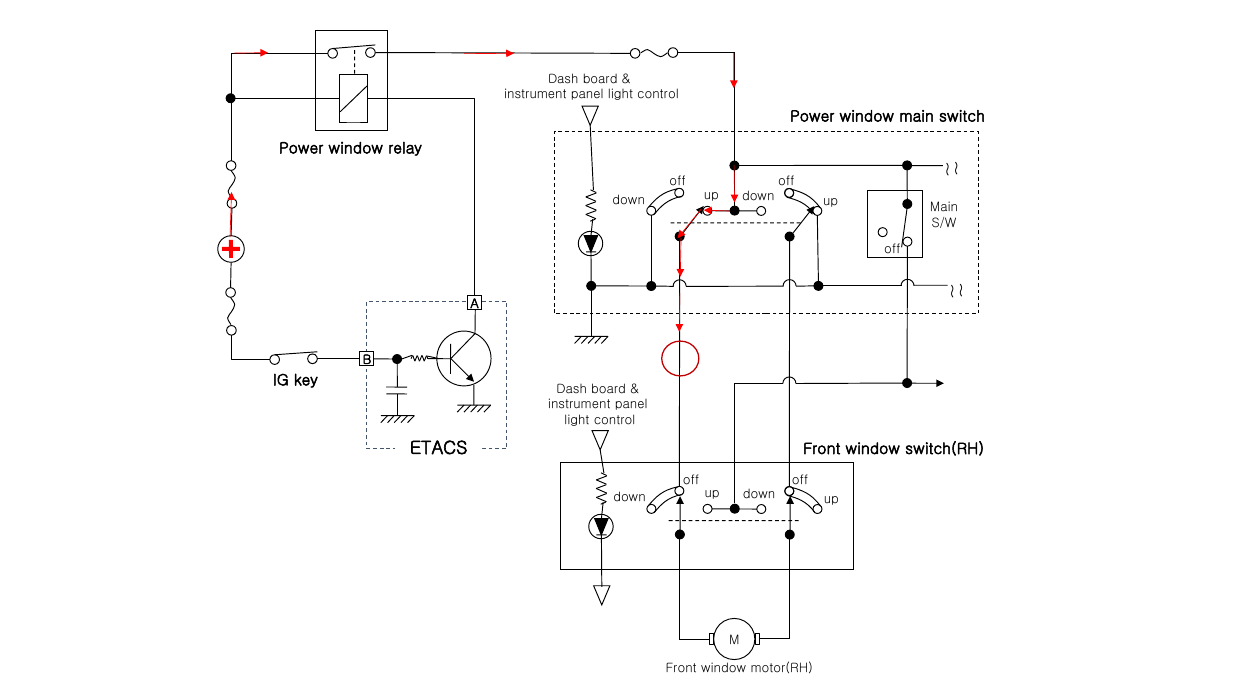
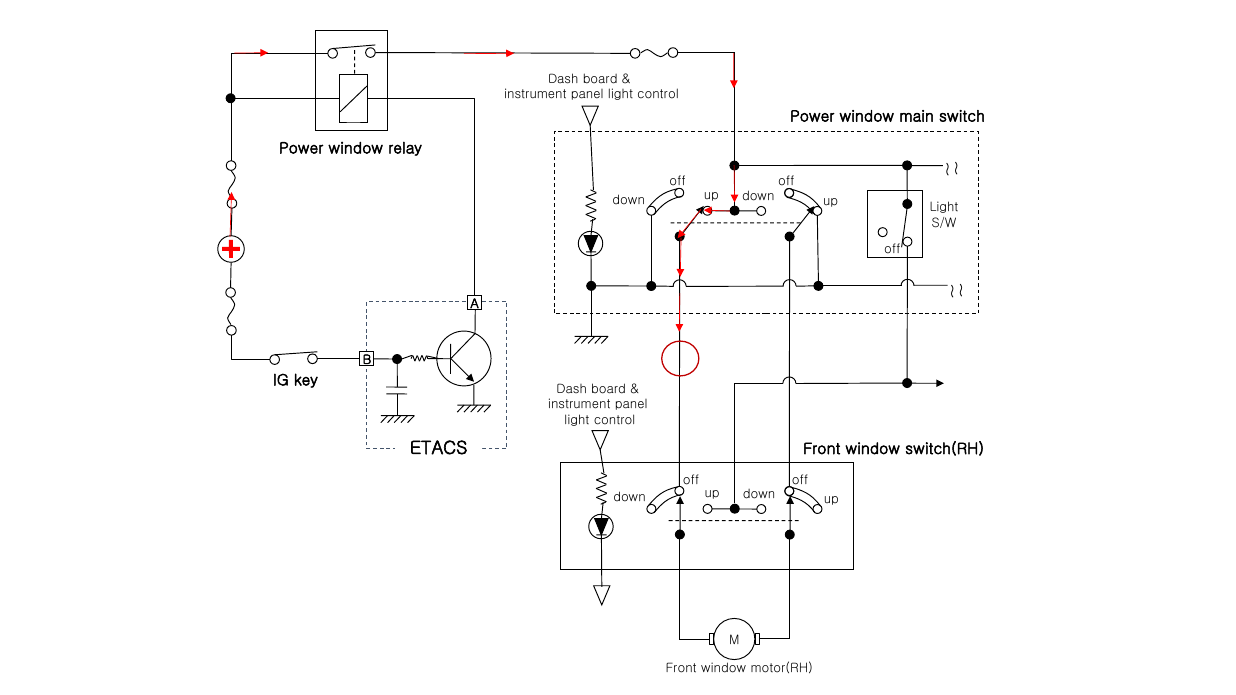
Main: Main -> Light (944, 207)
